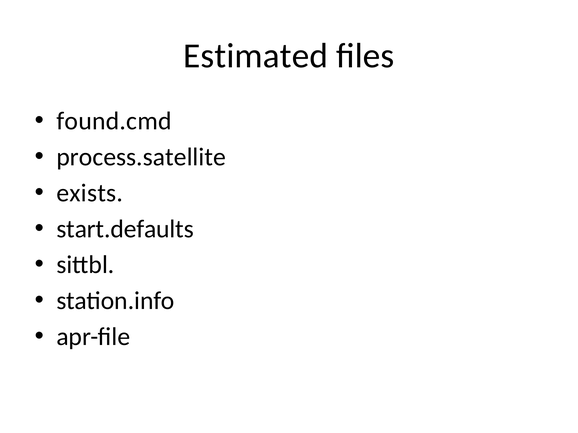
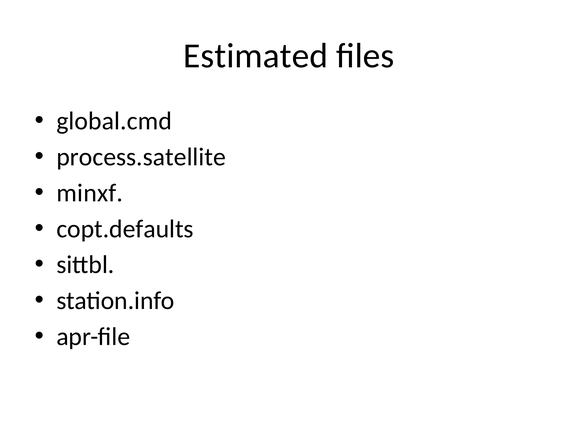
found.cmd: found.cmd -> global.cmd (114, 121)
exists: exists -> minxf (90, 193)
start.defaults: start.defaults -> copt.defaults (125, 229)
